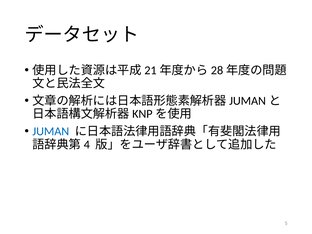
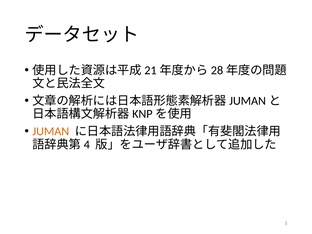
JUMAN colour: blue -> orange (51, 131)
